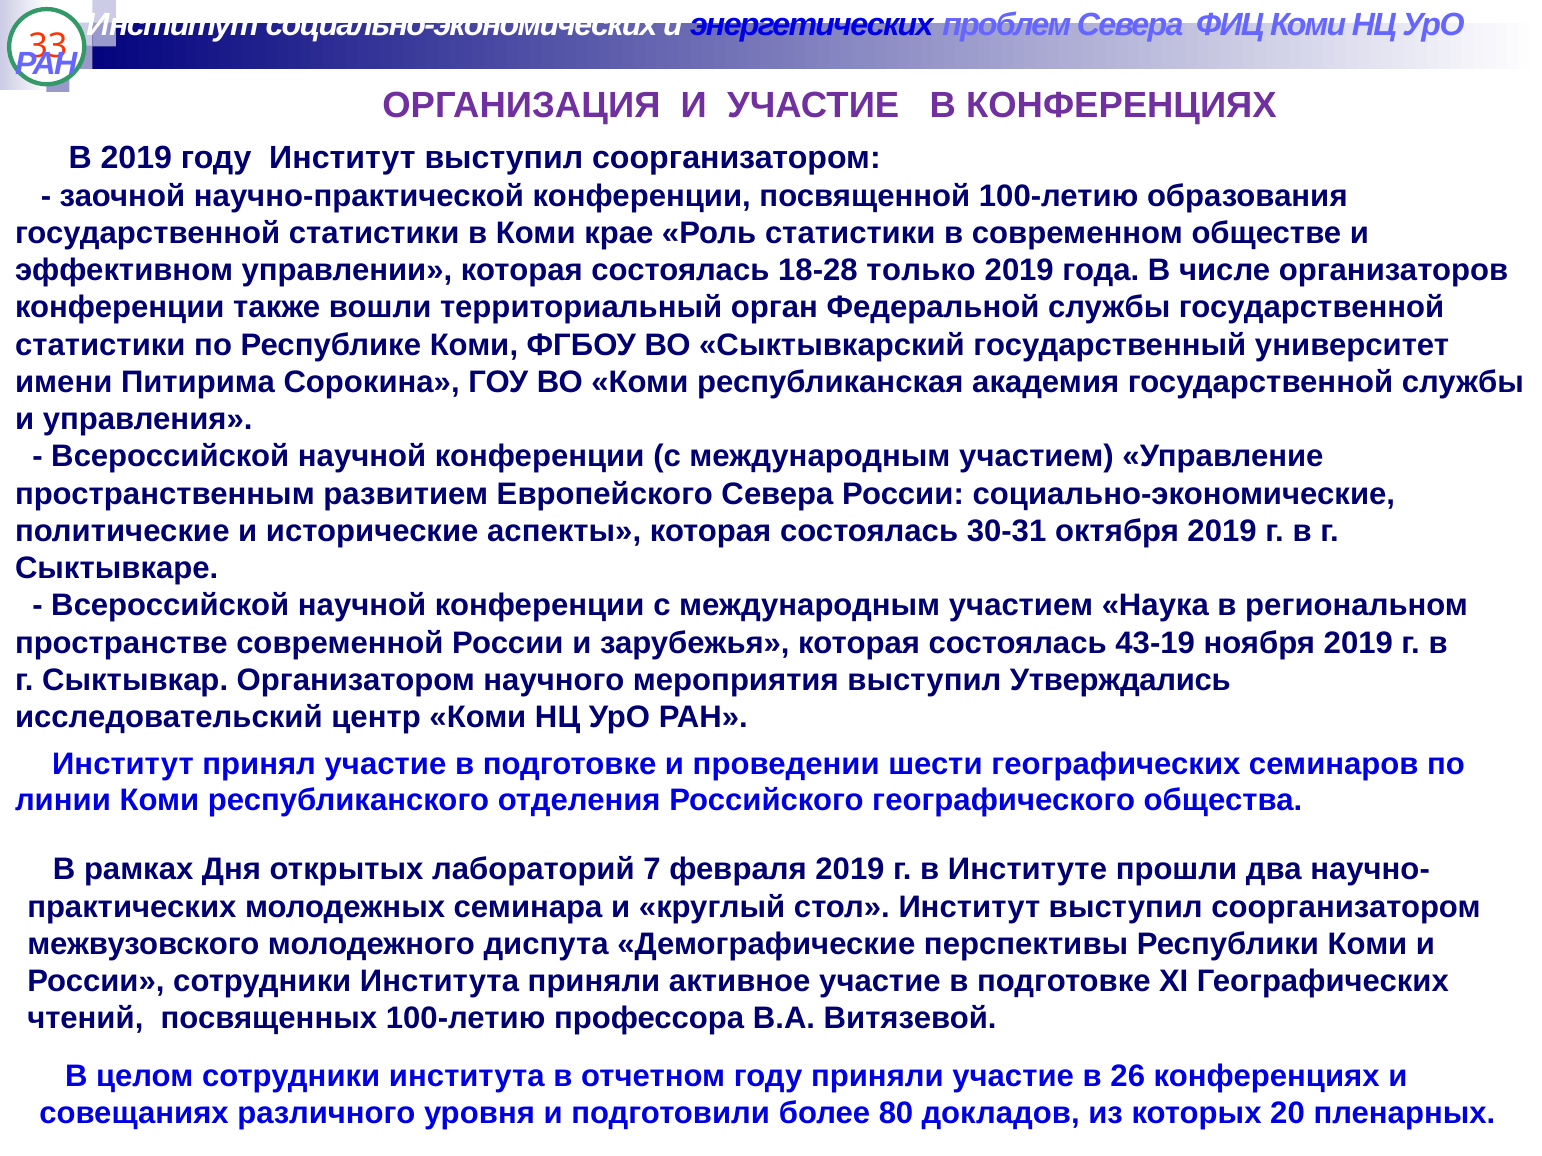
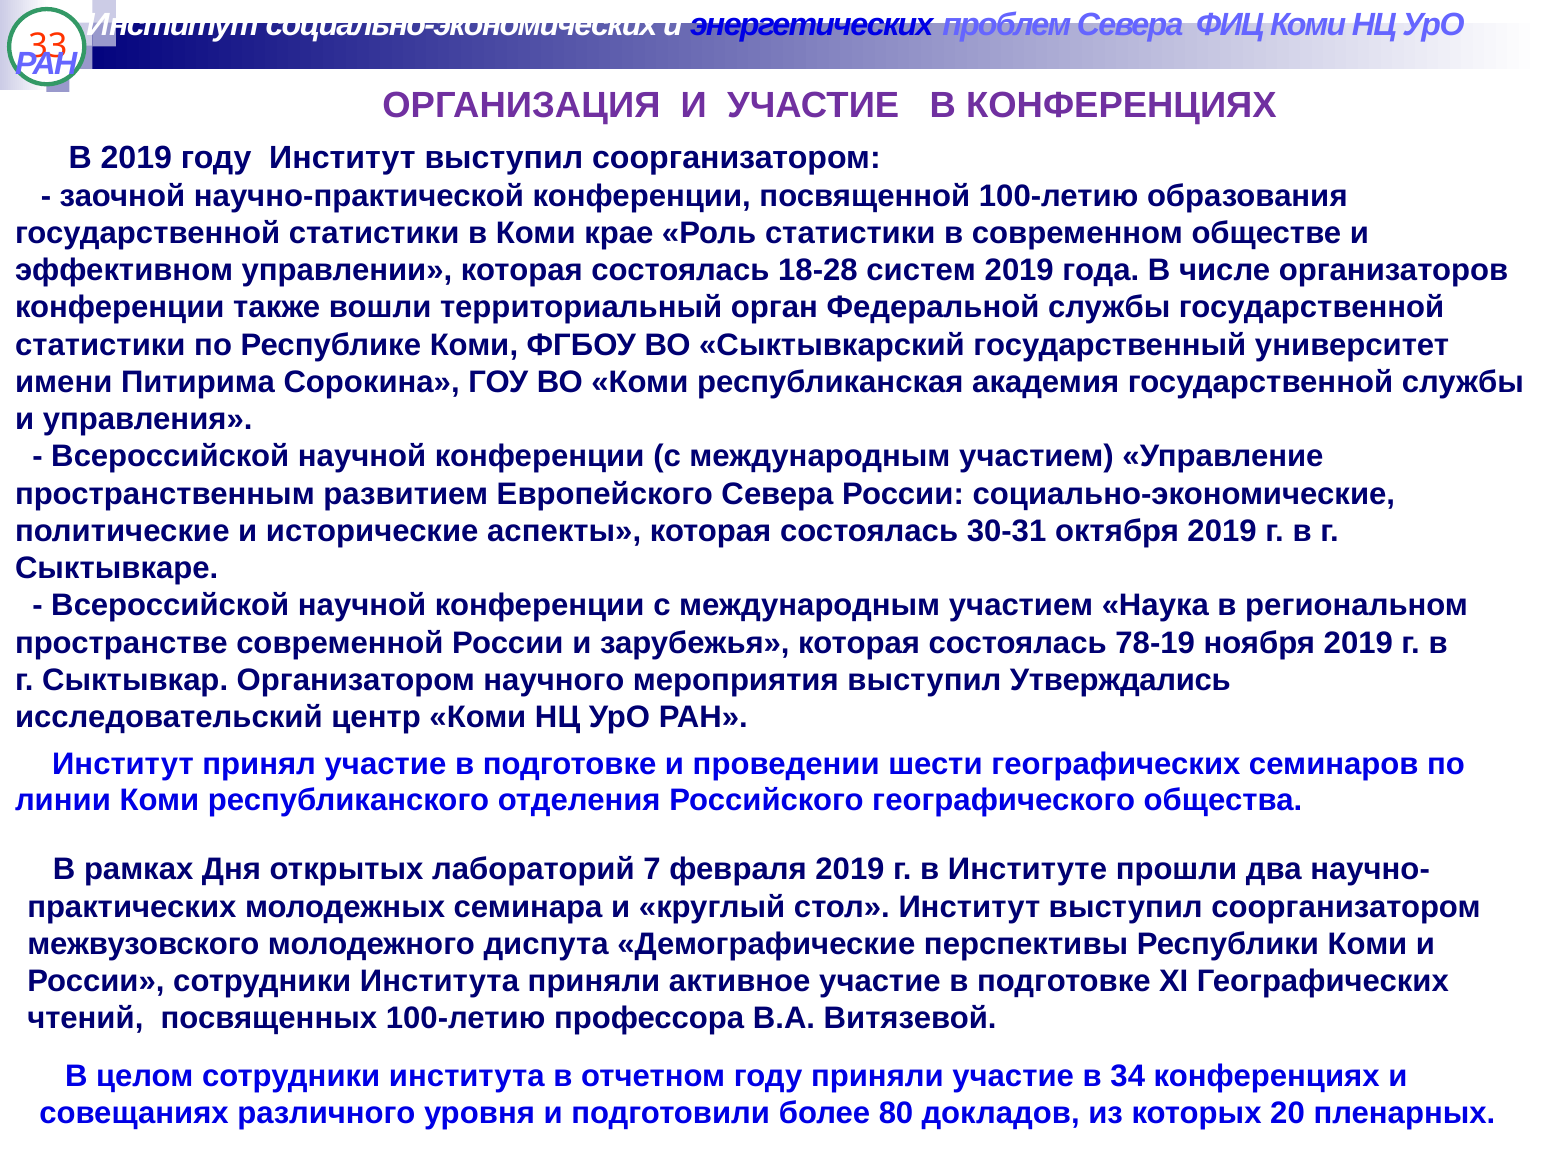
только: только -> систем (921, 270)
43-19: 43-19 -> 78-19 (1155, 643)
26: 26 -> 34 (1128, 1076)
